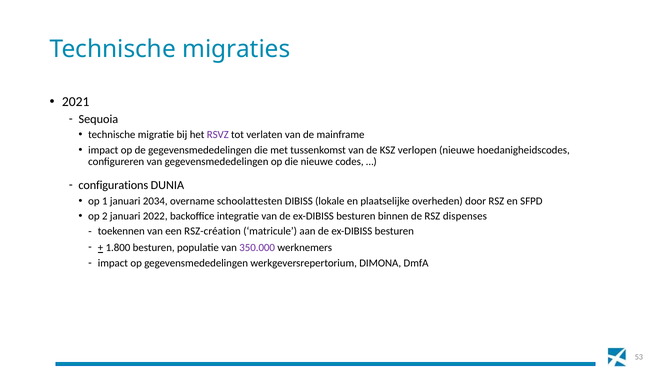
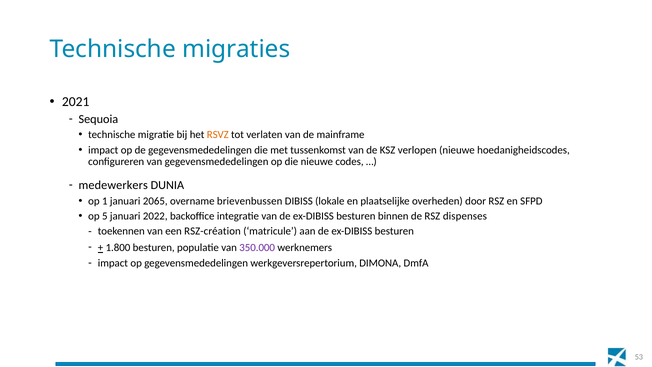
RSVZ colour: purple -> orange (218, 135)
configurations: configurations -> medewerkers (113, 185)
2034: 2034 -> 2065 (155, 201)
schoolattesten: schoolattesten -> brievenbussen (250, 201)
2: 2 -> 5 (105, 216)
